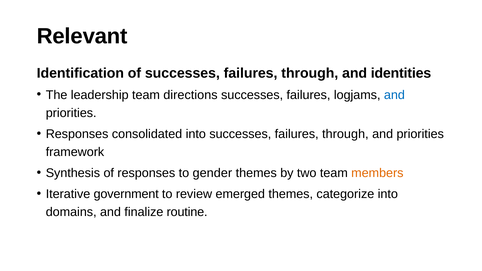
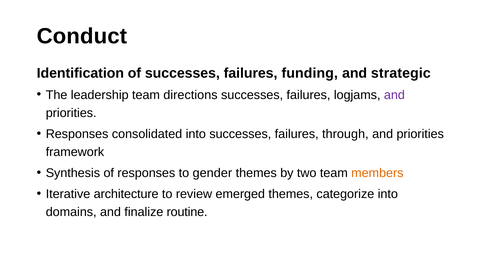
Relevant: Relevant -> Conduct (82, 36)
of successes failures through: through -> funding (310, 73)
identities: identities -> strategic (401, 73)
and colour: blue -> purple (394, 95)
government: government -> architecture (126, 194)
